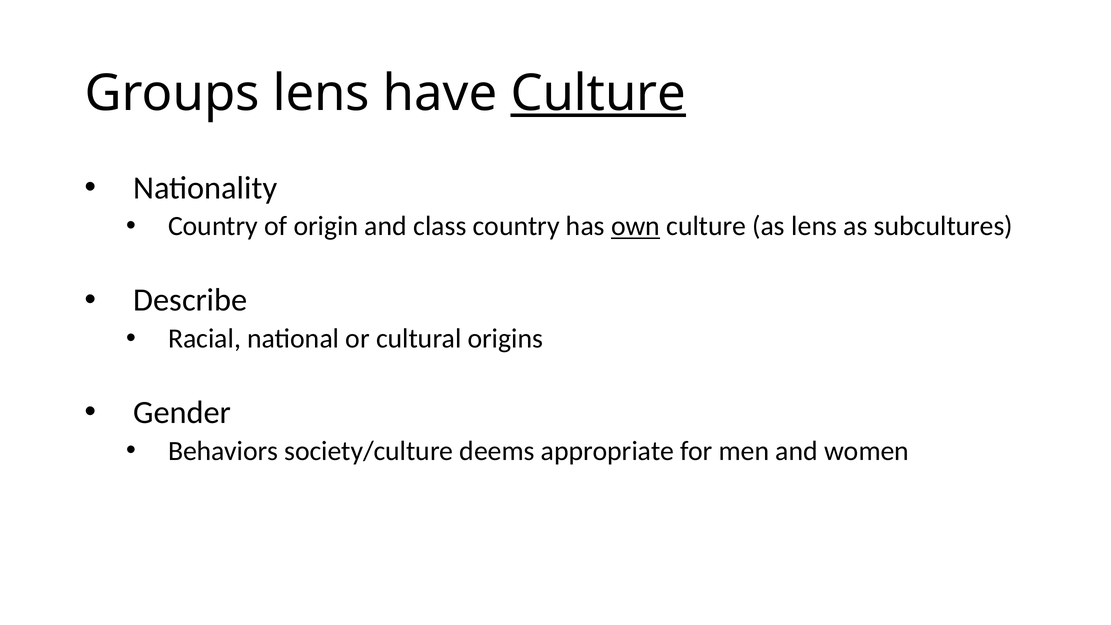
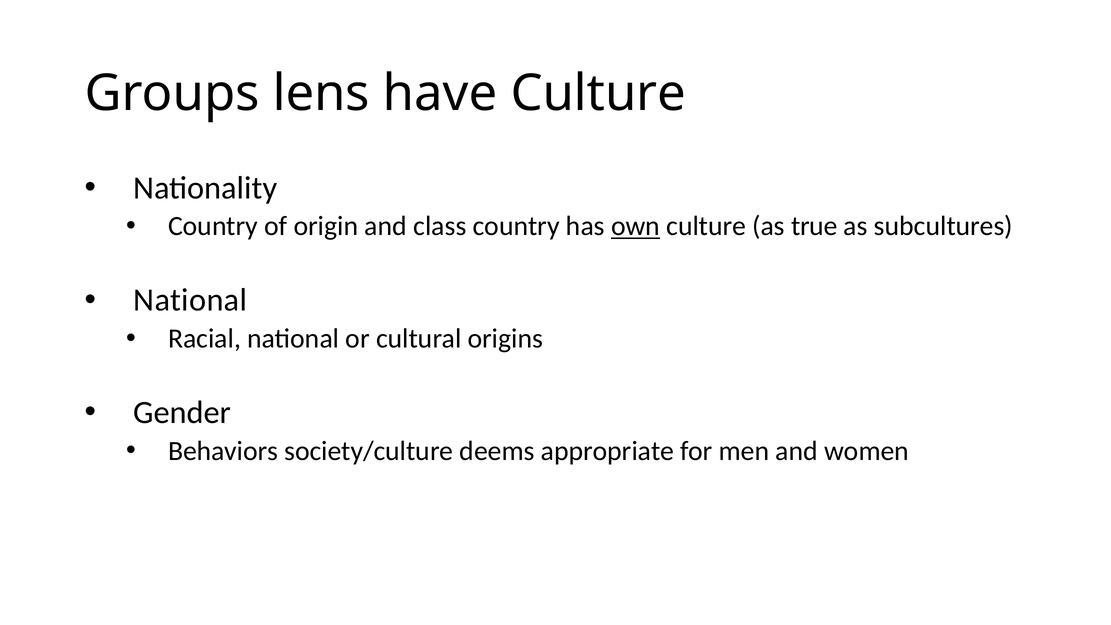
Culture underline: present -> none (598, 93)
as lens: lens -> true (814, 226)
Describe: Describe -> National (190, 300)
